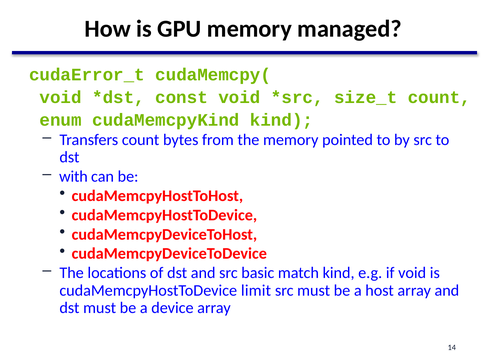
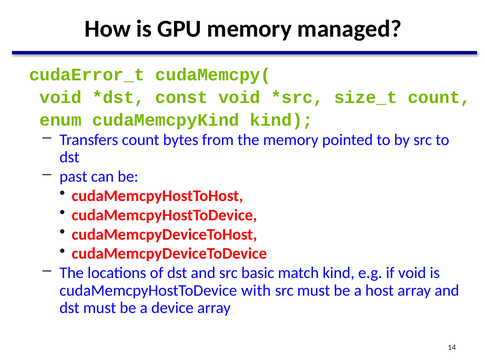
with: with -> past (73, 176)
limit: limit -> with (256, 290)
